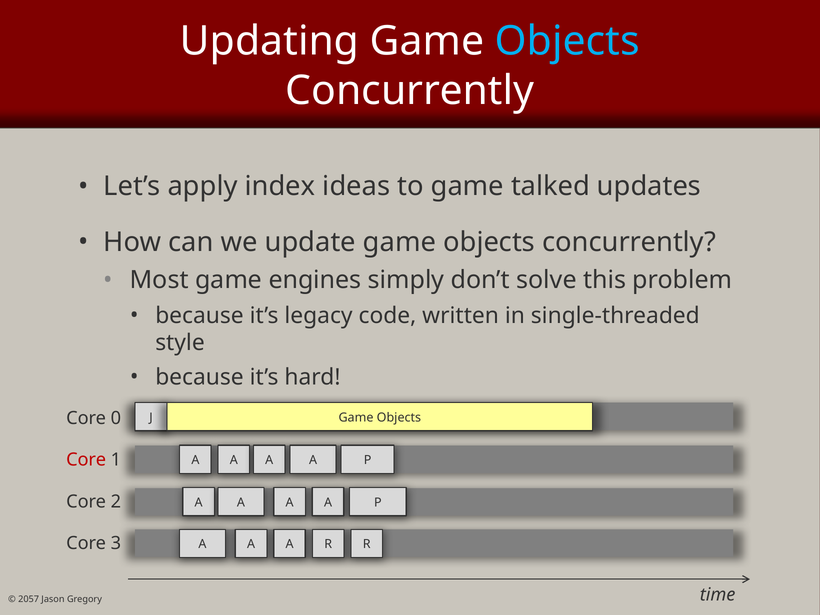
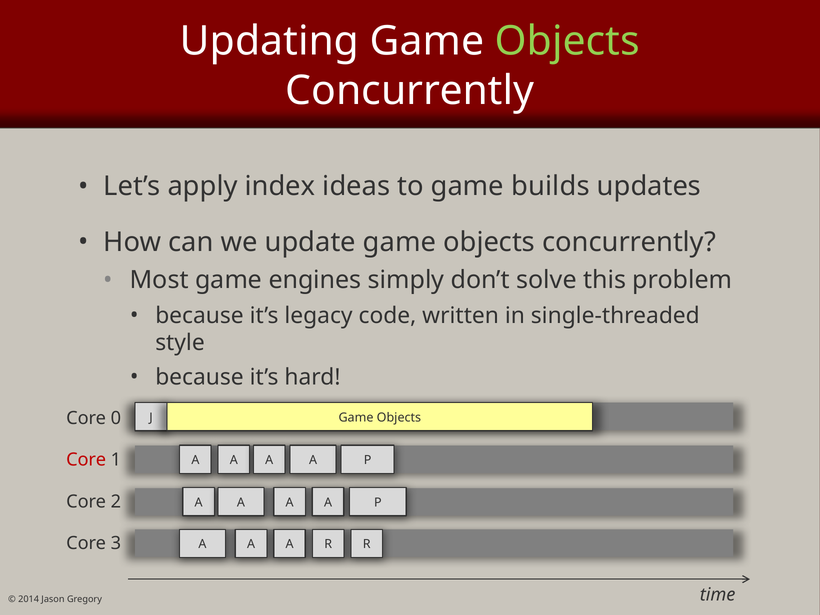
Objects colour: light blue -> light green (567, 41)
talked: talked -> builds (550, 186)
2057: 2057 -> 2014 (29, 599)
